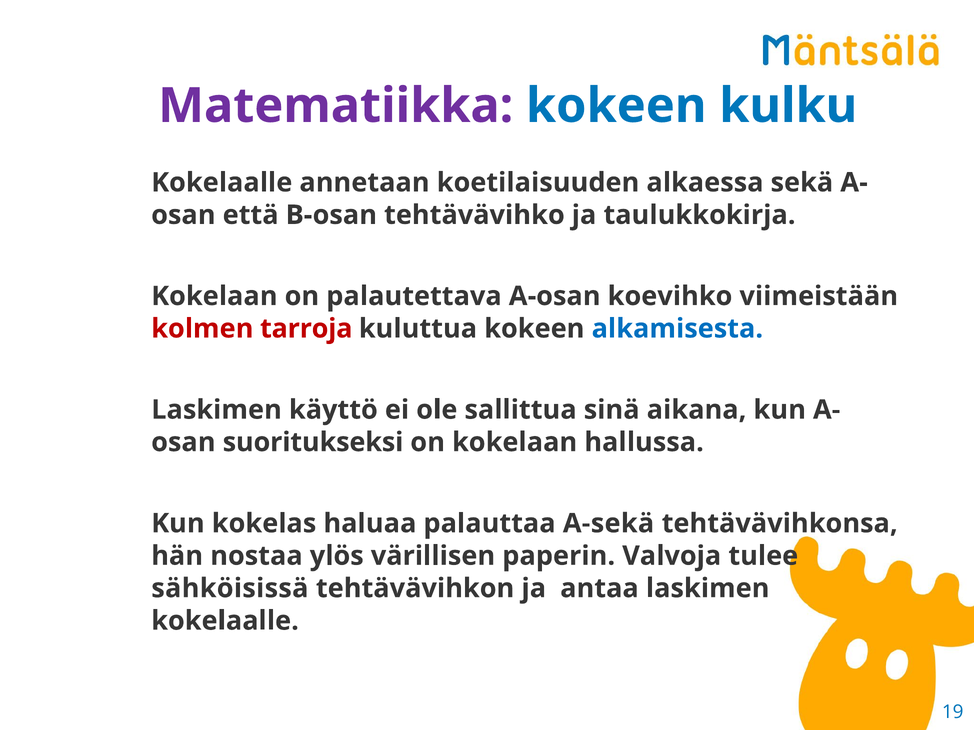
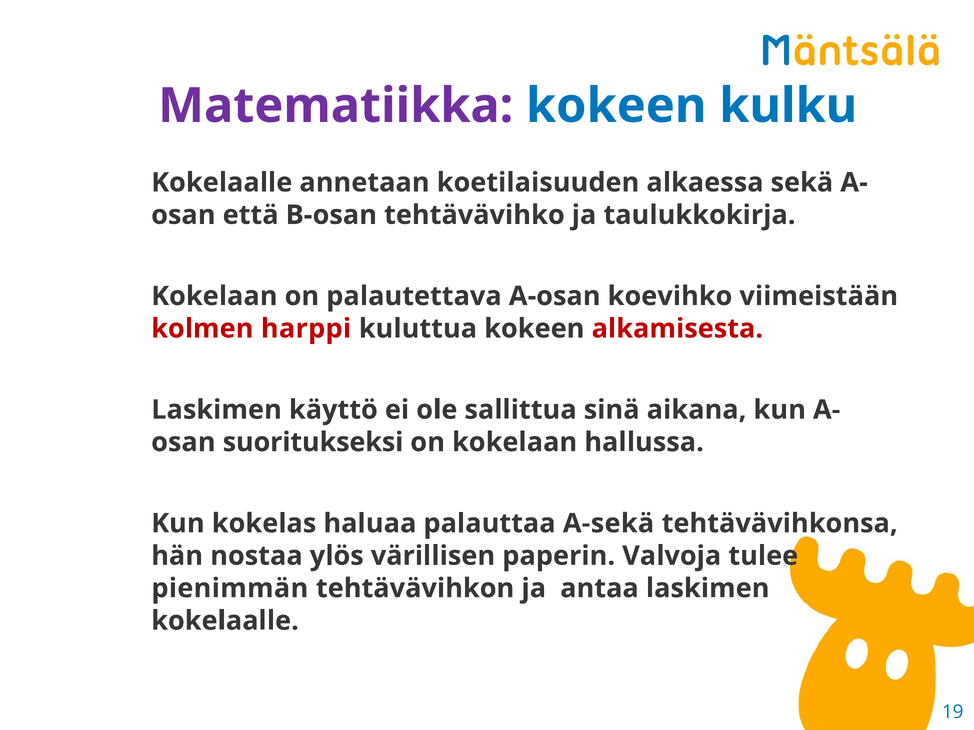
tarroja: tarroja -> harppi (306, 329)
alkamisesta colour: blue -> red (677, 329)
sähköisissä: sähköisissä -> pienimmän (230, 589)
